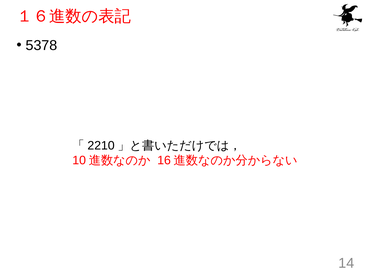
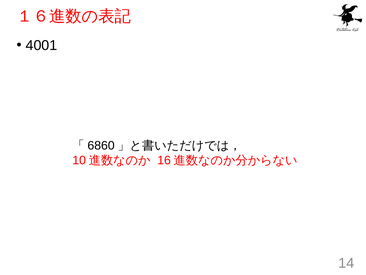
5378: 5378 -> 4001 (41, 45)
2210: 2210 -> 6860 (101, 145)
